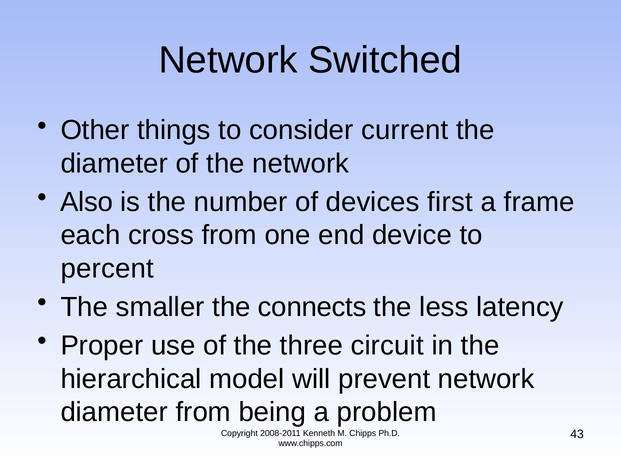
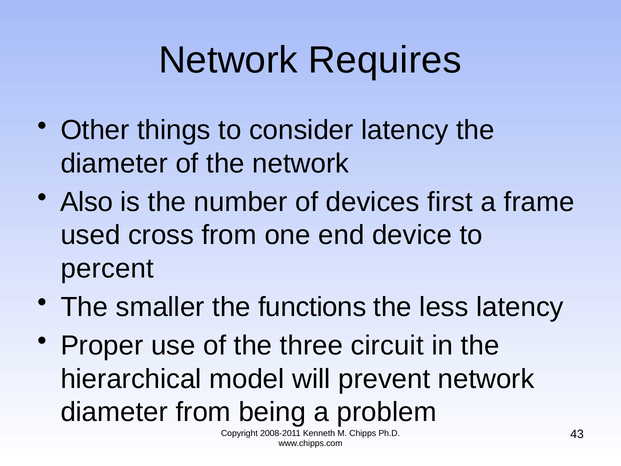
Switched: Switched -> Requires (385, 60)
consider current: current -> latency (405, 130)
each: each -> used (90, 235)
connects: connects -> functions (312, 307)
